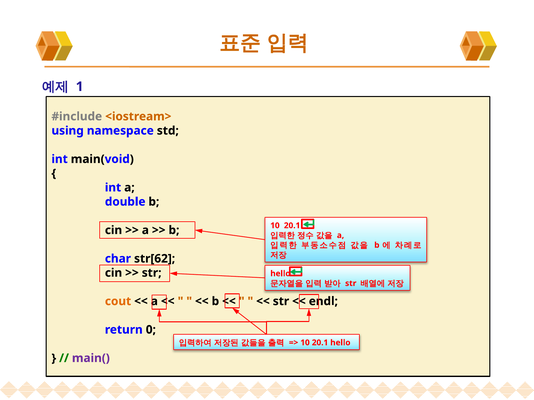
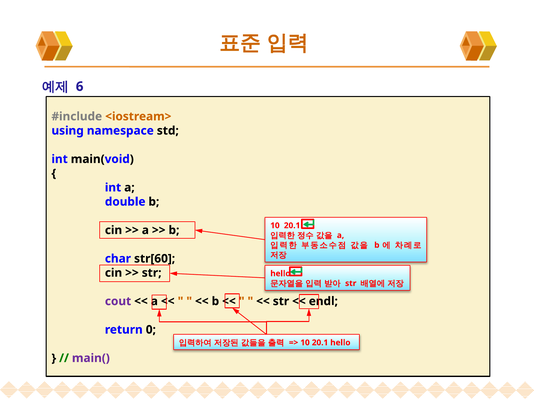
1: 1 -> 6 (80, 87)
str[62: str[62 -> str[60 (155, 259)
cout colour: orange -> purple (118, 302)
